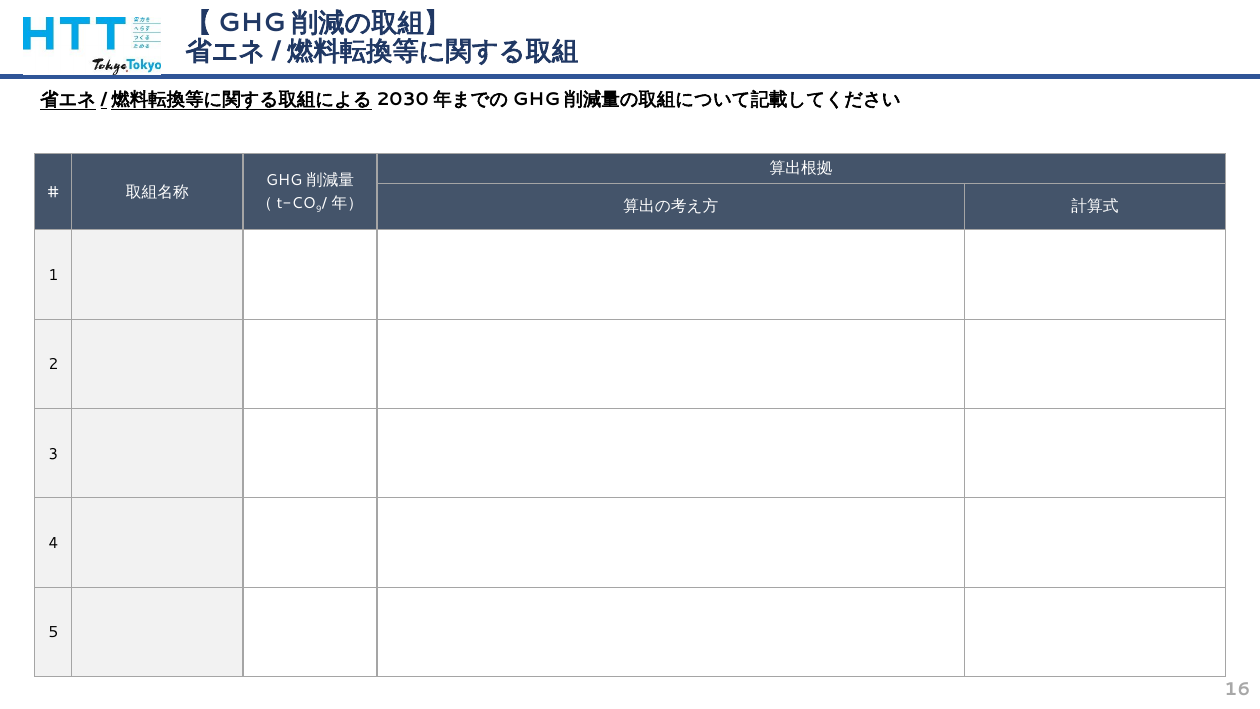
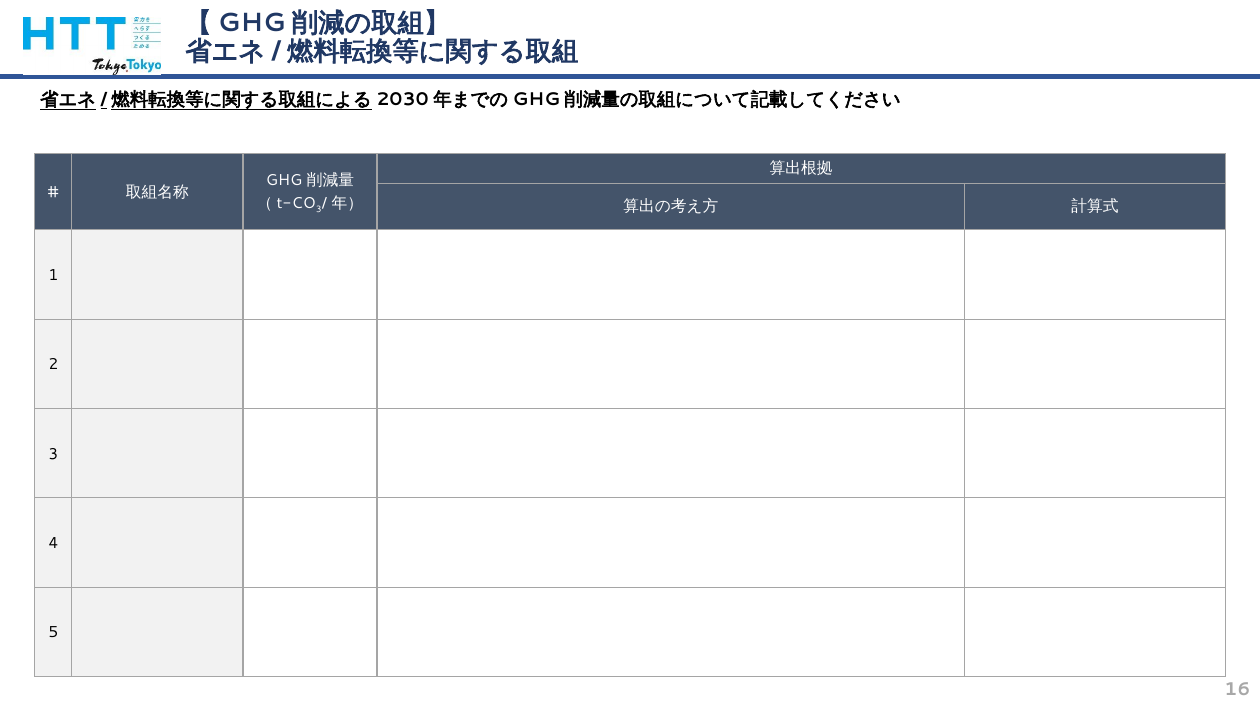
9: 9 -> 3 (319, 209)
